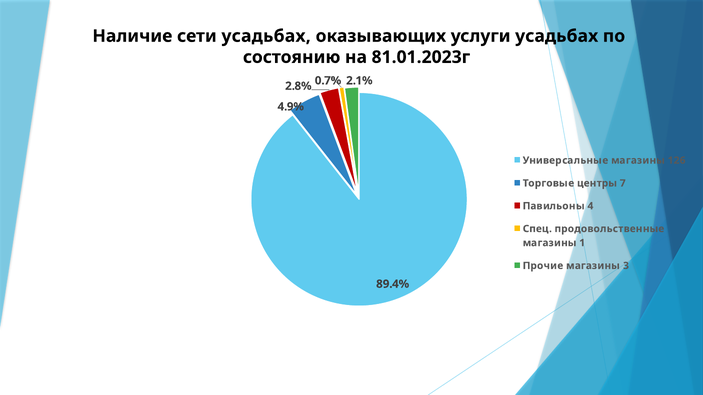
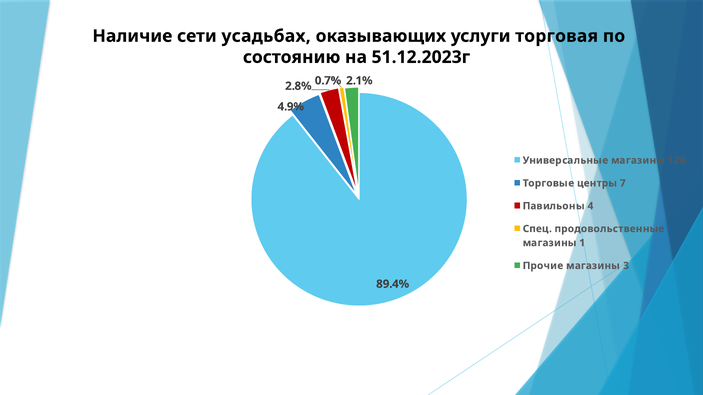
услуги усадьбах: усадьбах -> торговая (557, 36)
81.01.2023г: 81.01.2023г -> 51.12.2023г (421, 57)
